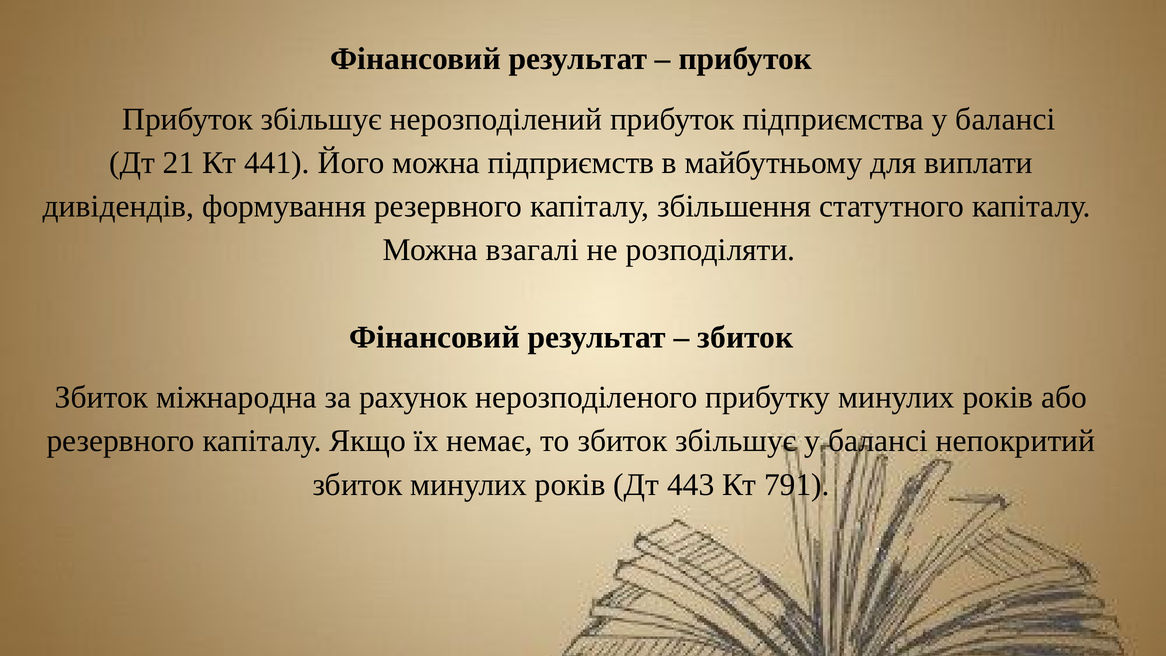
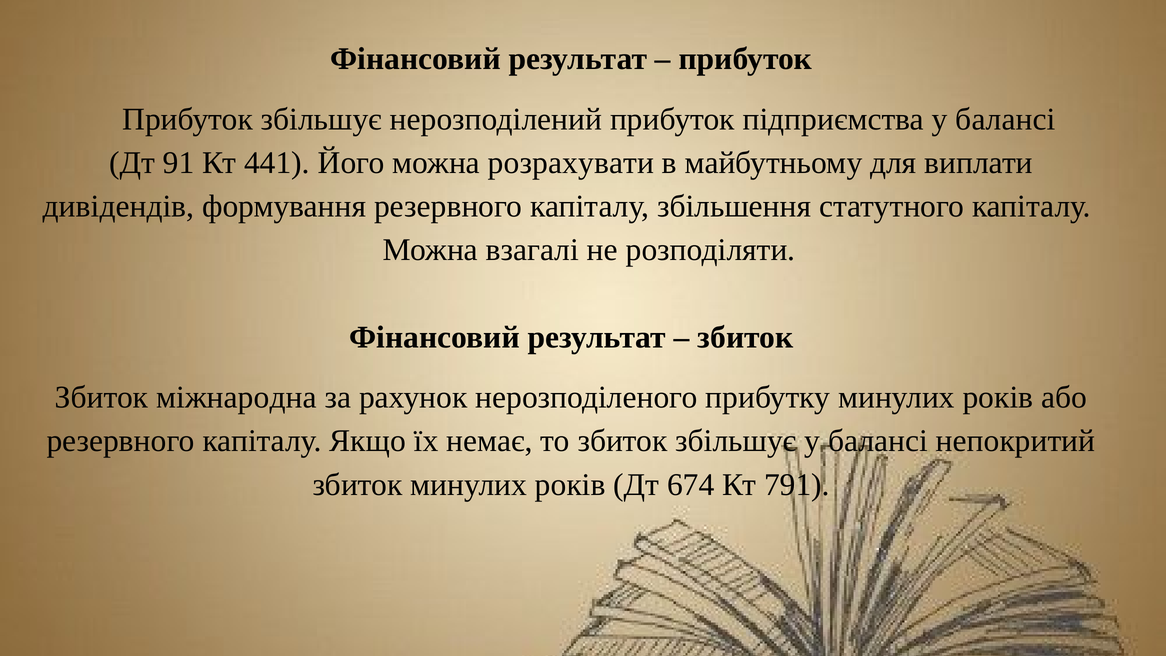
21: 21 -> 91 (179, 163)
підприємств: підприємств -> розрахувати (571, 163)
443: 443 -> 674 (691, 485)
